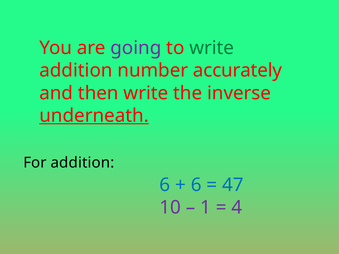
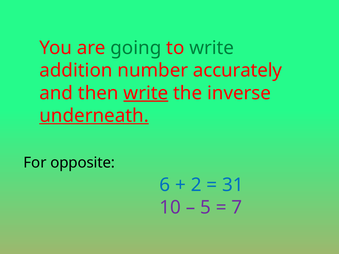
going colour: purple -> green (136, 48)
write underline: none -> present (146, 93)
For addition: addition -> opposite (83, 163)
6: 6 -> 2 (196, 185)
47: 47 -> 31 (233, 185)
1: 1 -> 5 (206, 208)
4: 4 -> 7 (237, 208)
